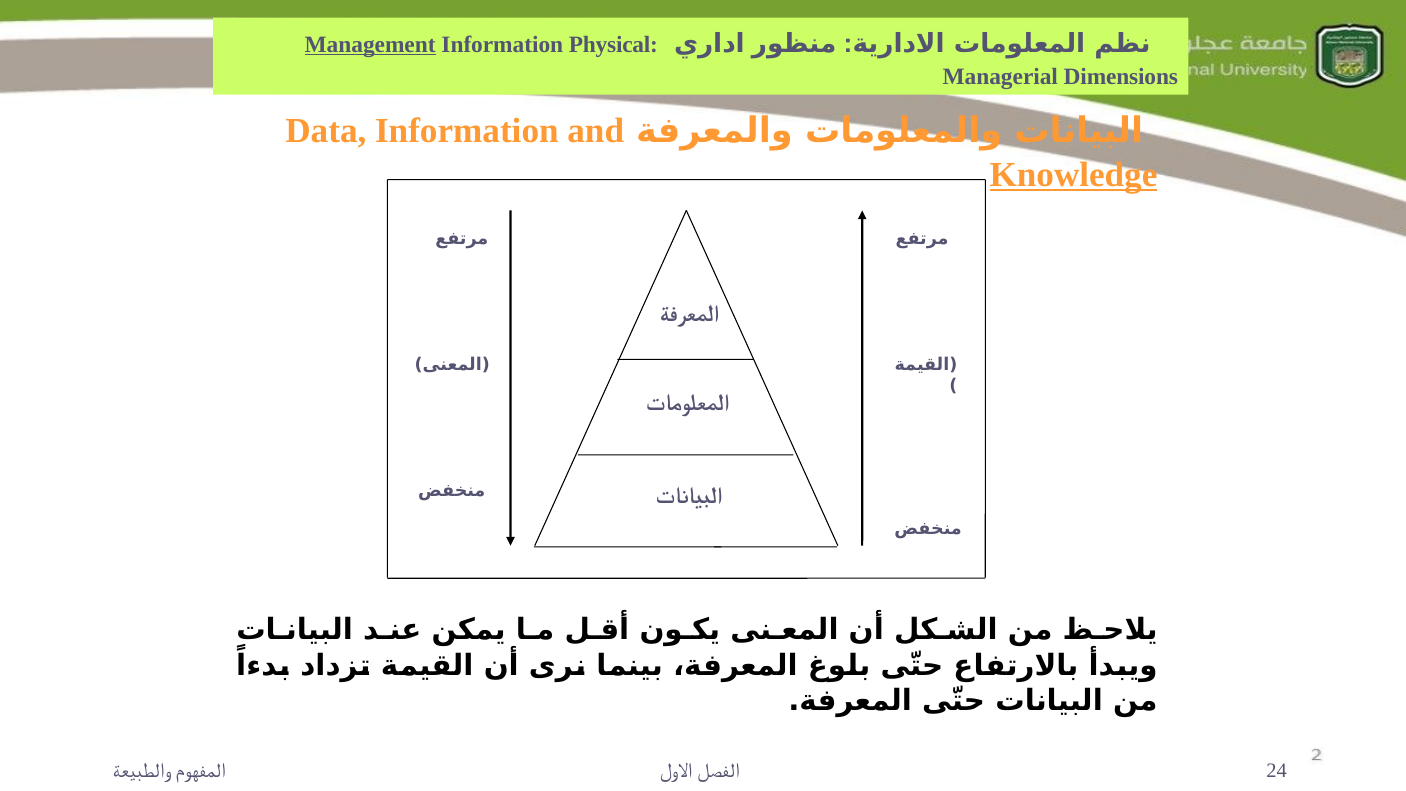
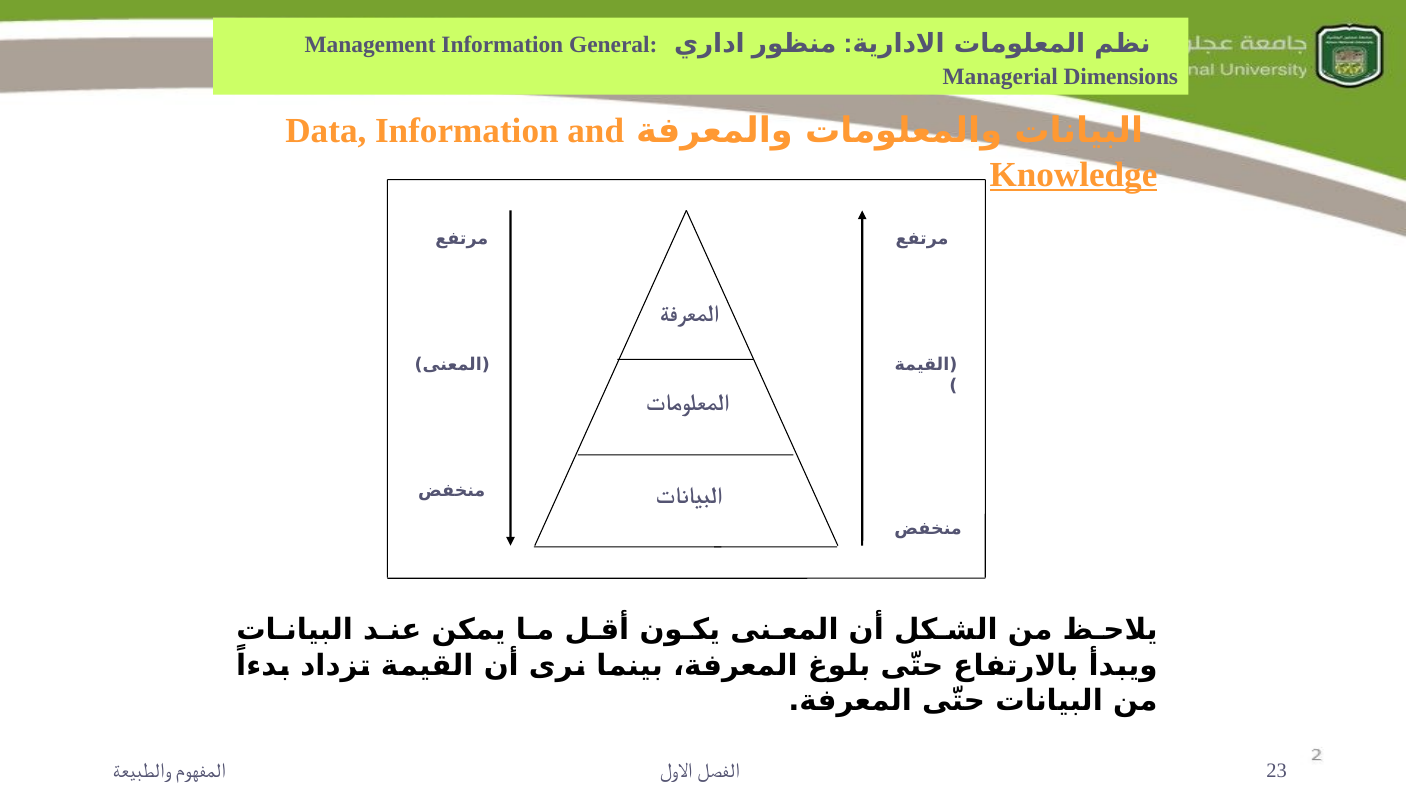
Management underline: present -> none (370, 44)
Physical: Physical -> General (613, 44)
24: 24 -> 23 (1277, 771)
